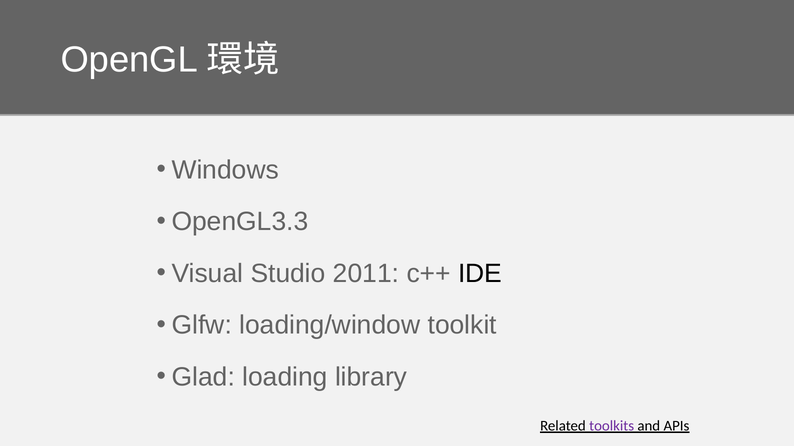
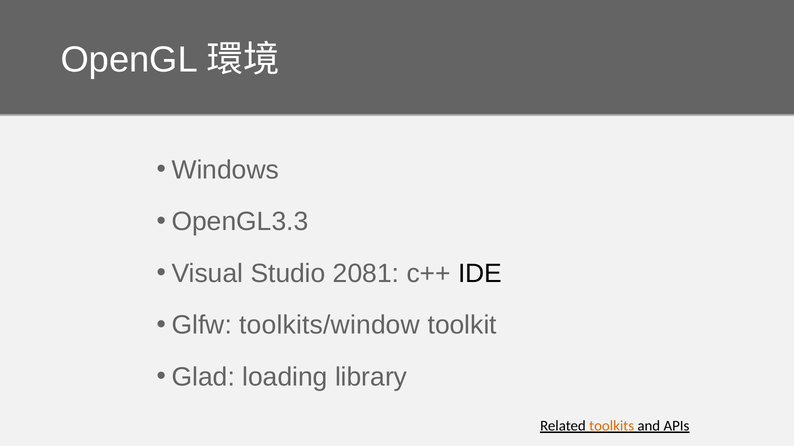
2011: 2011 -> 2081 (366, 274)
loading/window: loading/window -> toolkits/window (330, 326)
toolkits colour: purple -> orange (612, 426)
